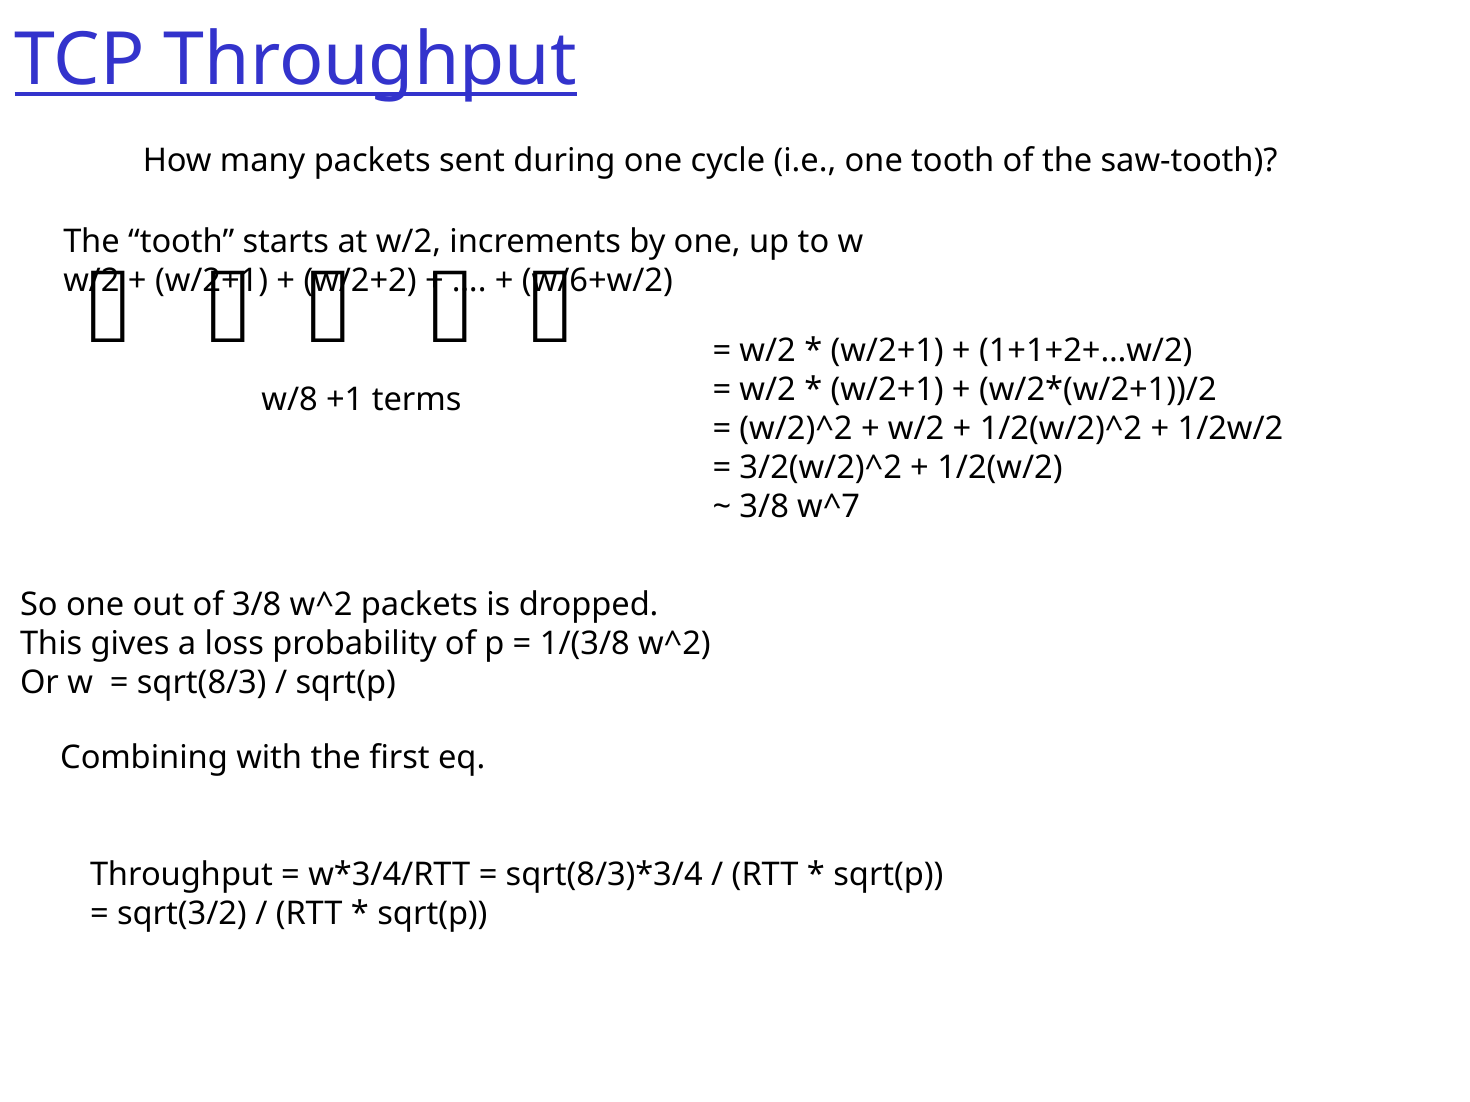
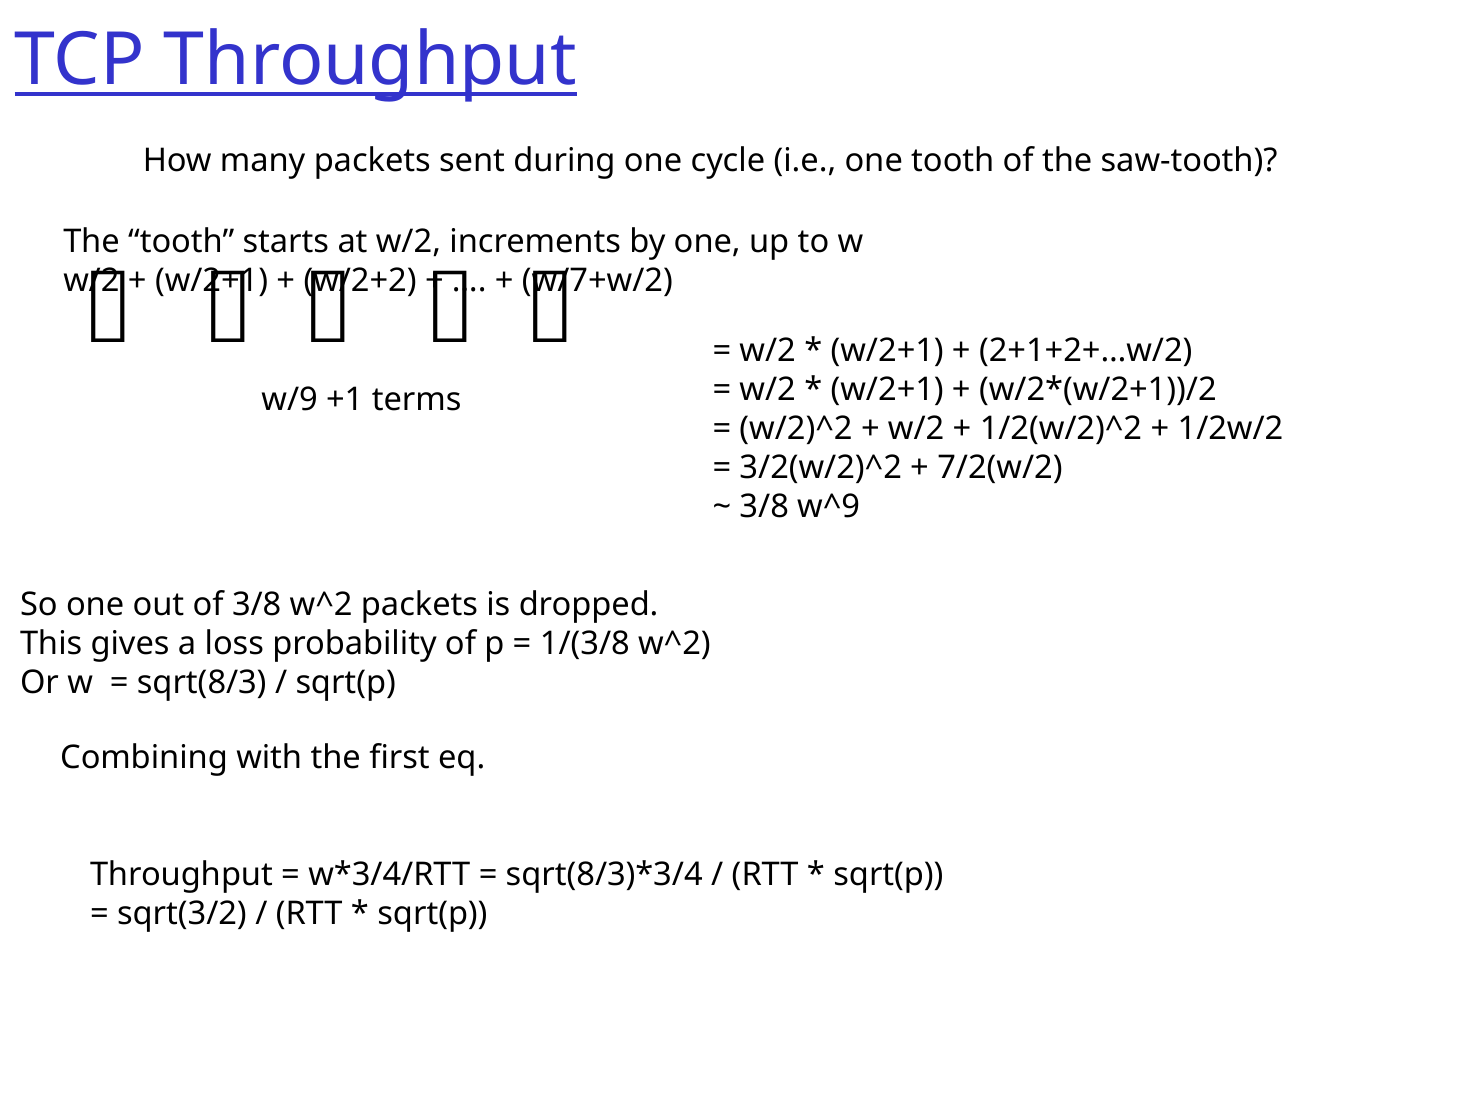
w/6+w/2: w/6+w/2 -> w/7+w/2 (597, 281)
1+1+2+…w/2: 1+1+2+…w/2 -> 2+1+2+…w/2 (1086, 351)
w/8: w/8 -> w/9 (290, 399)
1/2(w/2: 1/2(w/2 -> 7/2(w/2 (1000, 468)
w^7: w^7 -> w^9 (829, 507)
